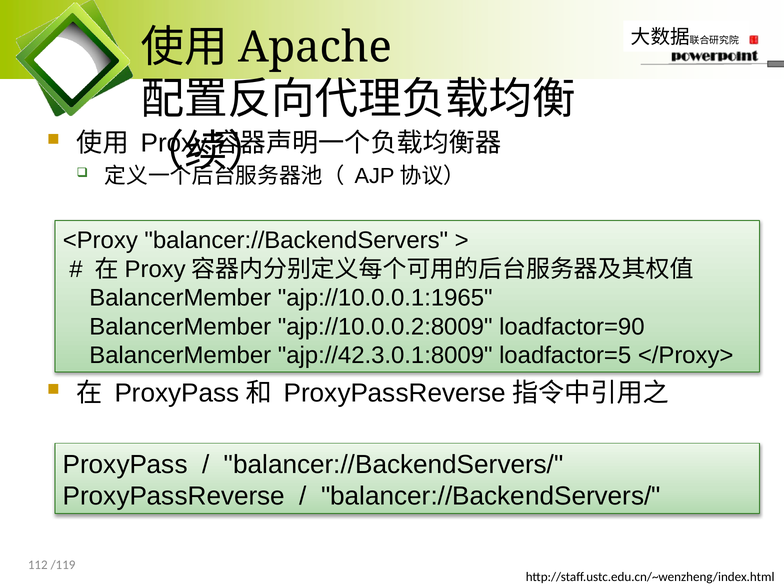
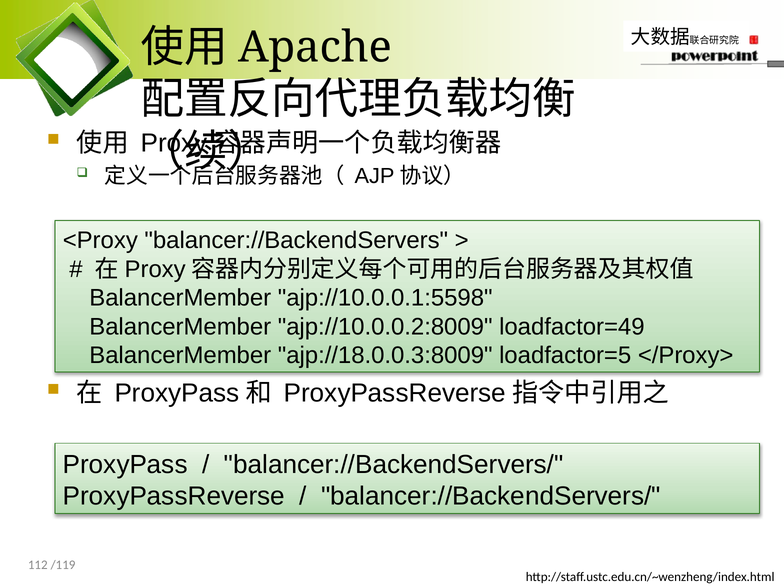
ajp://10.0.0.1:1965: ajp://10.0.0.1:1965 -> ajp://10.0.0.1:5598 (385, 298)
loadfactor=90: loadfactor=90 -> loadfactor=49 (572, 327)
ajp://42.3.0.1:8009: ajp://42.3.0.1:8009 -> ajp://18.0.0.3:8009 (385, 355)
